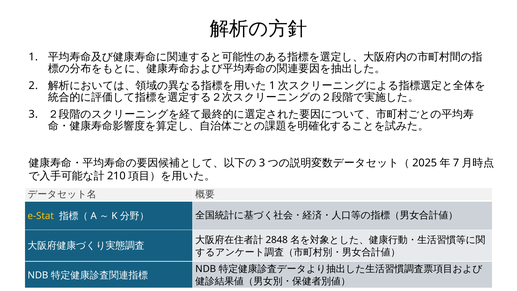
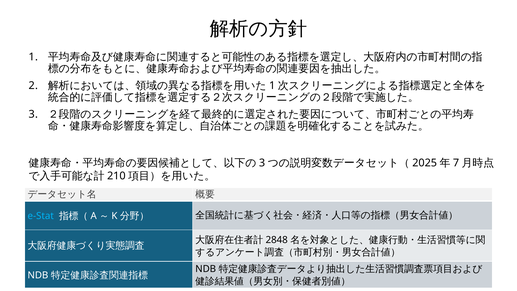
e-Stat colour: yellow -> light blue (41, 216)
